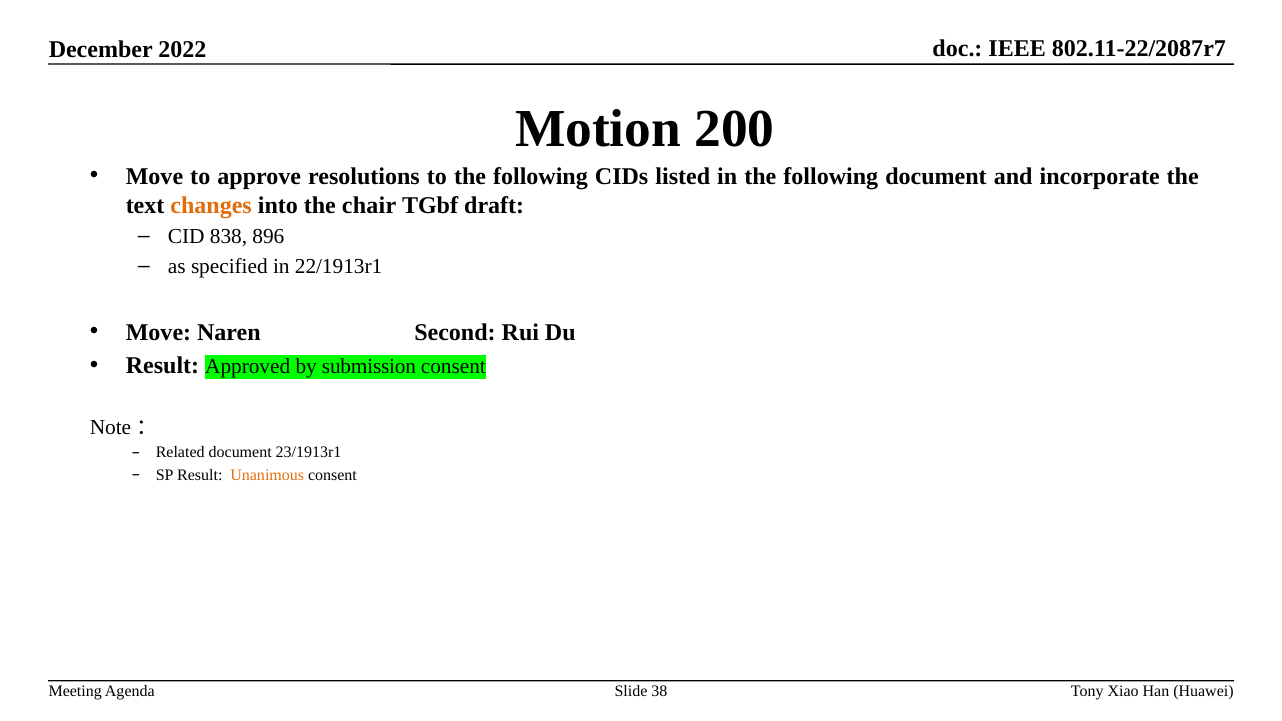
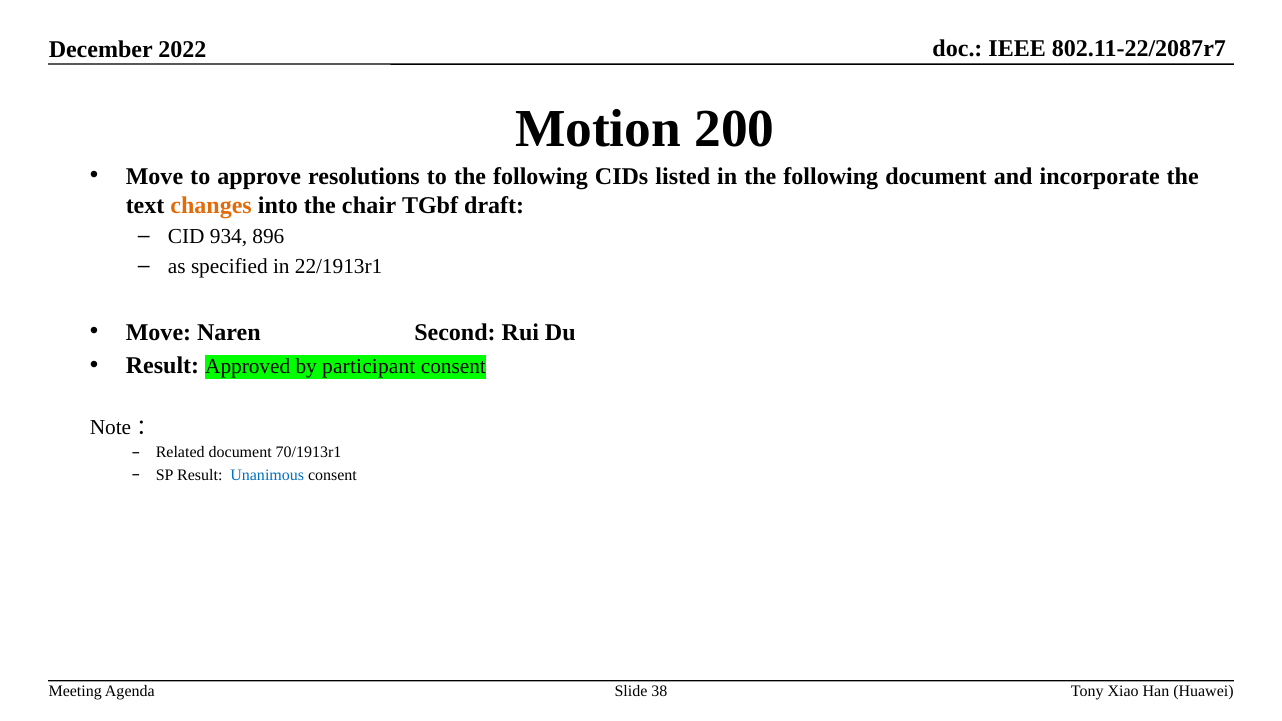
838: 838 -> 934 (229, 237)
submission: submission -> participant (369, 367)
23/1913r1: 23/1913r1 -> 70/1913r1 (309, 452)
Unanimous colour: orange -> blue (267, 475)
